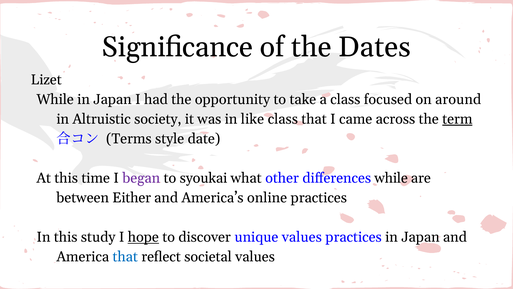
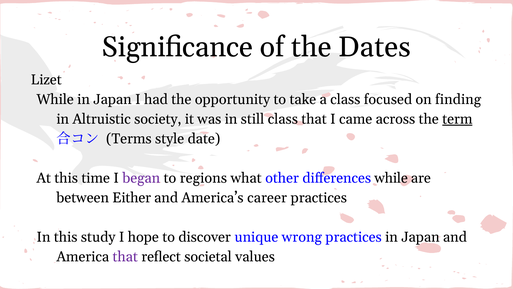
around: around -> finding (458, 99)
like: like -> still (253, 119)
syoukai: syoukai -> regions (203, 178)
online: online -> career (267, 198)
hope underline: present -> none (143, 237)
unique values: values -> wrong (302, 237)
that colour: blue -> purple (125, 257)
